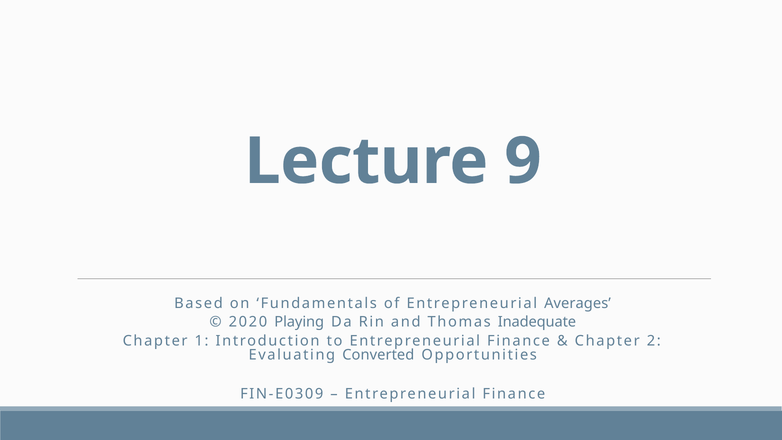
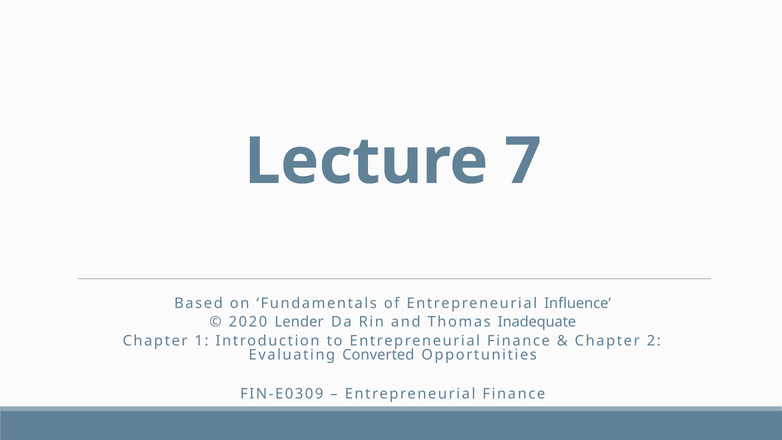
9: 9 -> 7 (523, 161)
Averages: Averages -> Influence (578, 303)
Playing: Playing -> Lender (299, 322)
